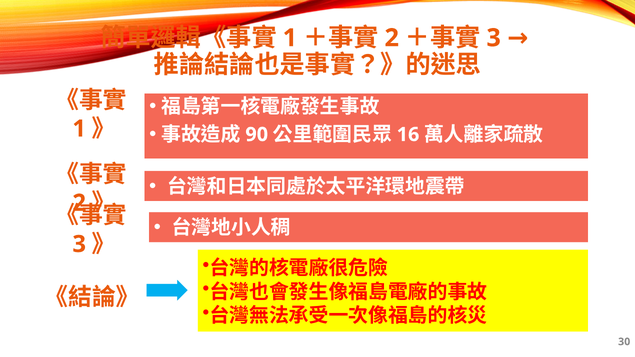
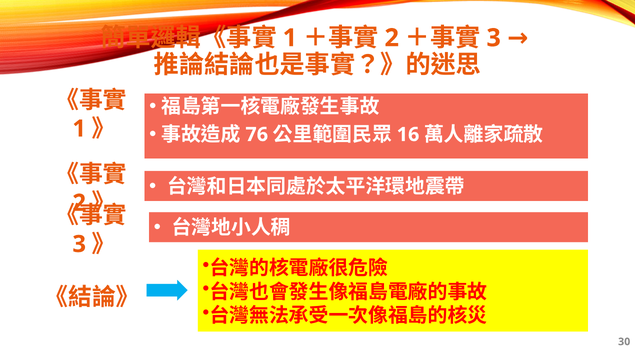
90: 90 -> 76 (257, 135)
